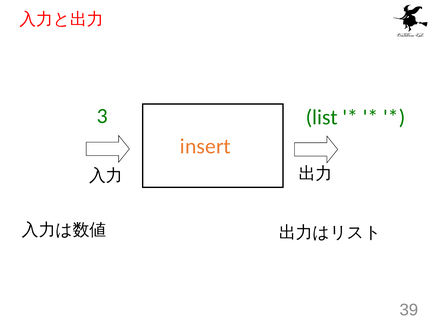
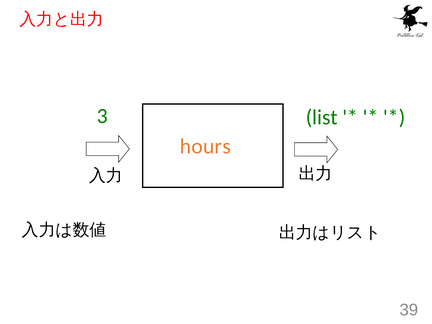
insert: insert -> hours (205, 147)
